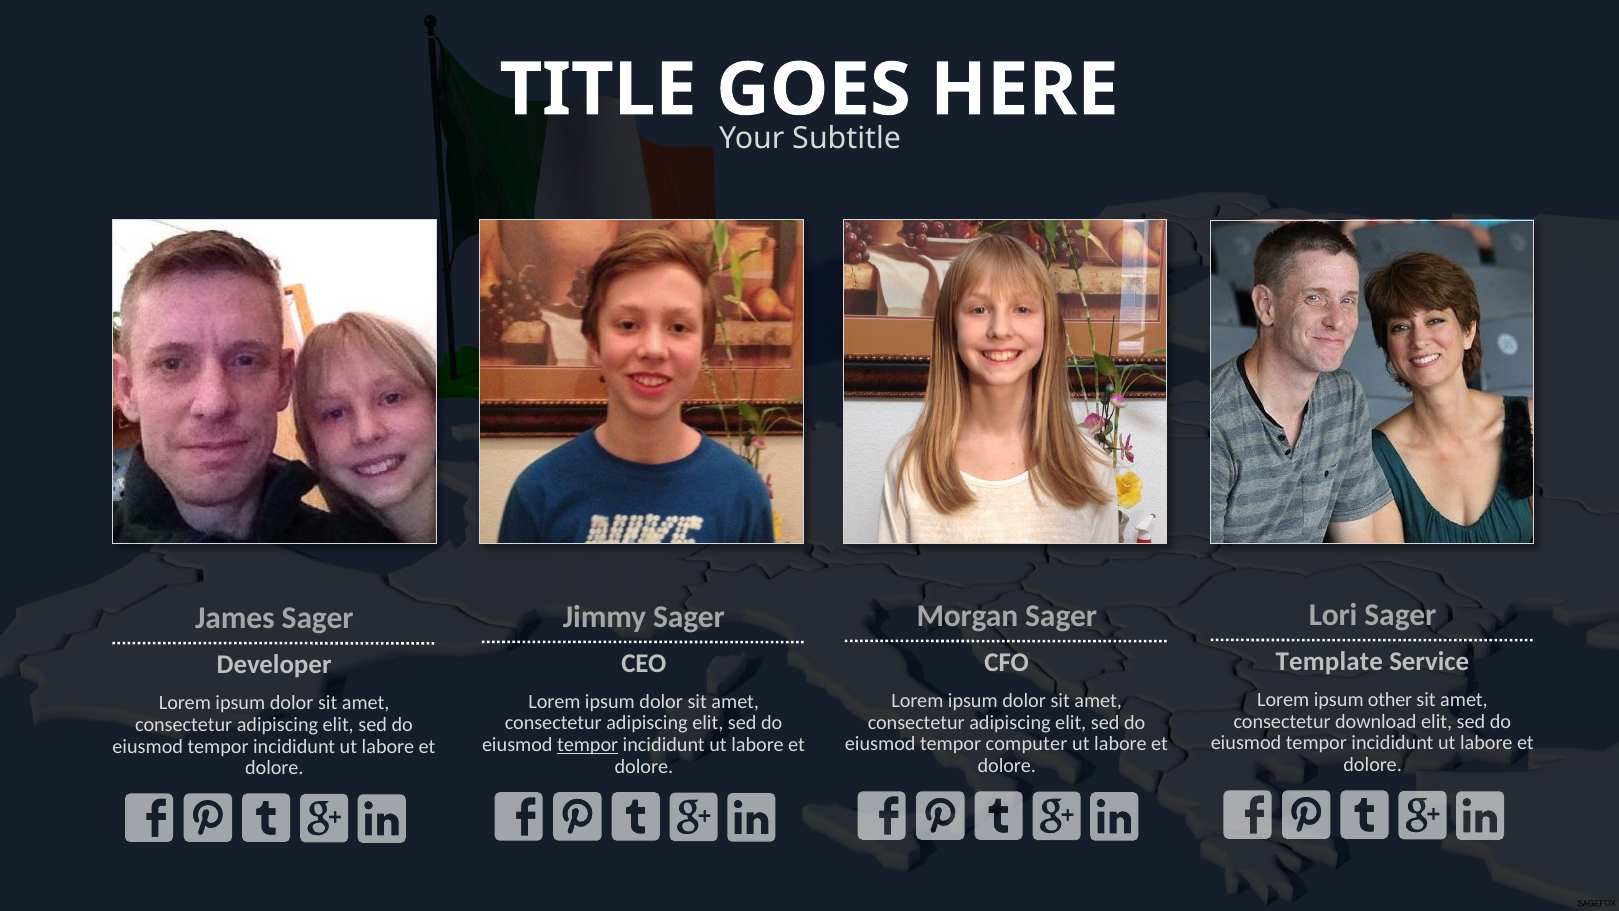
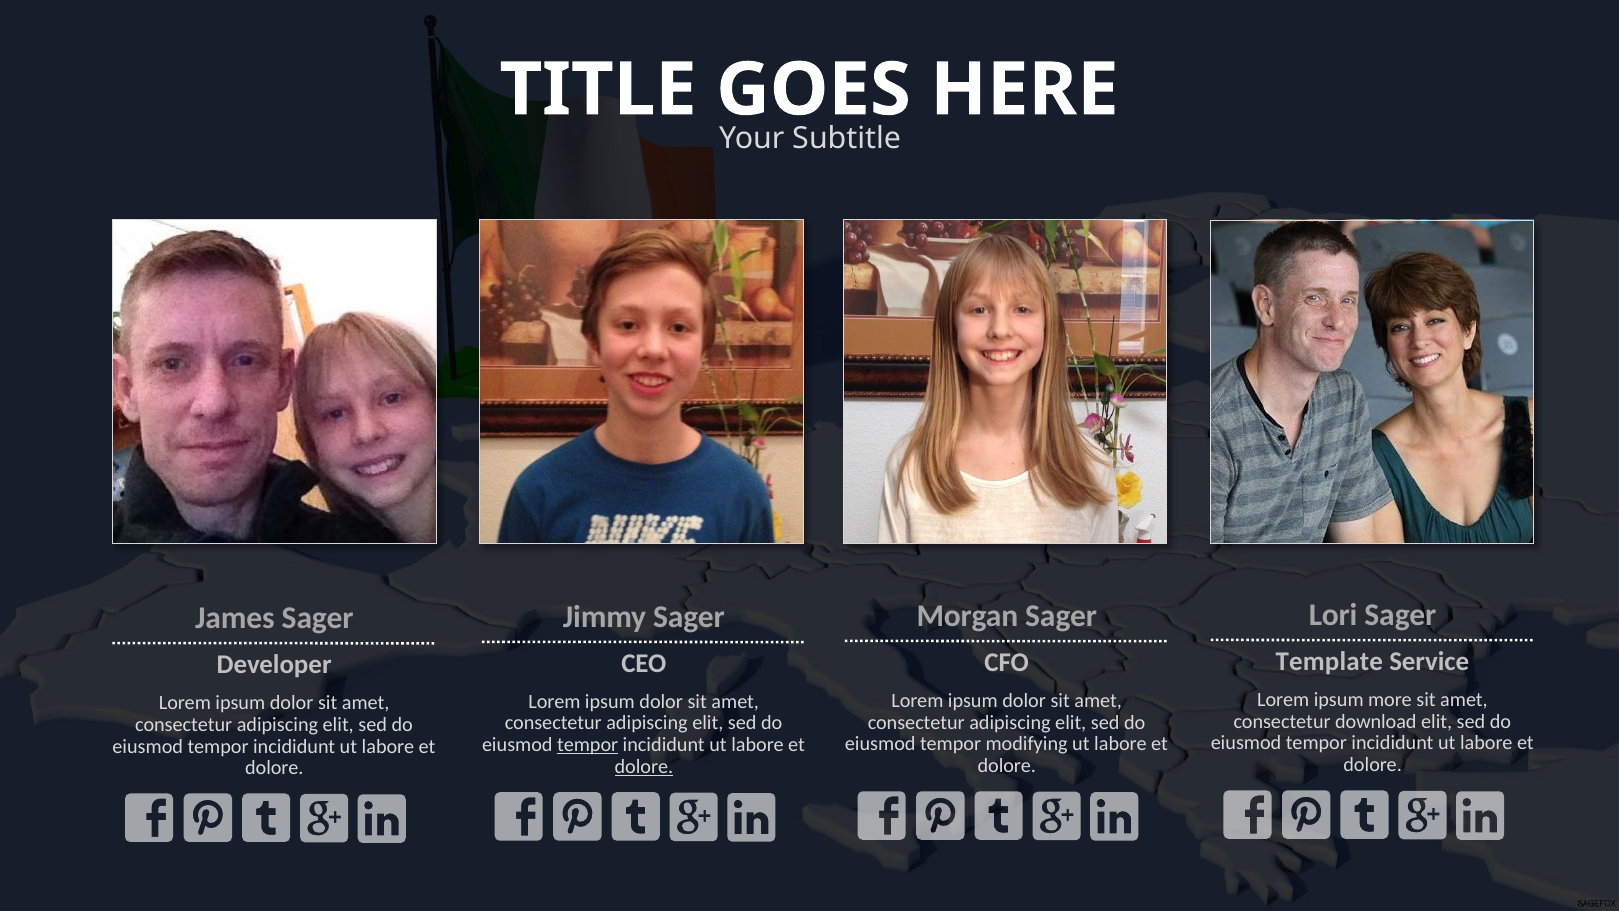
other: other -> more (1390, 699)
computer: computer -> modifying (1027, 744)
dolore underline: none -> present (644, 767)
